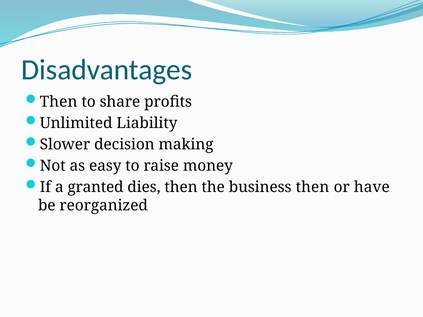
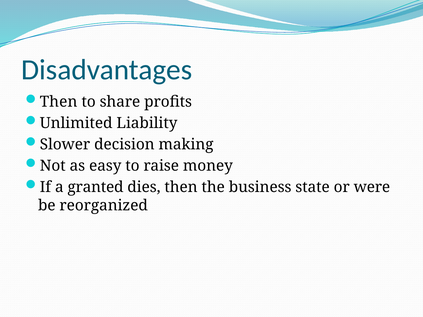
business then: then -> state (313, 187)
have: have -> were (372, 187)
